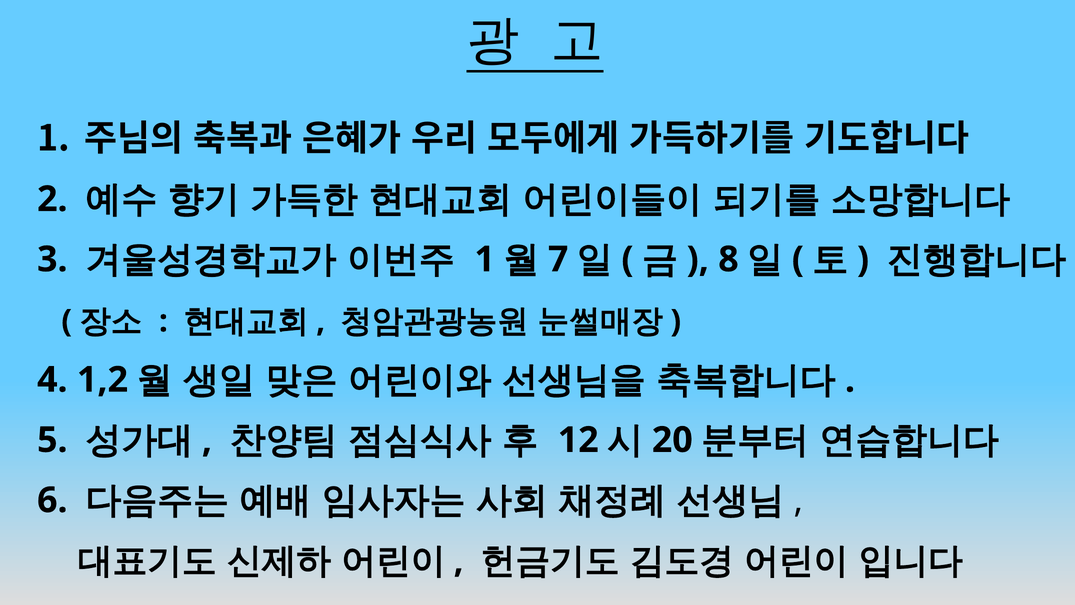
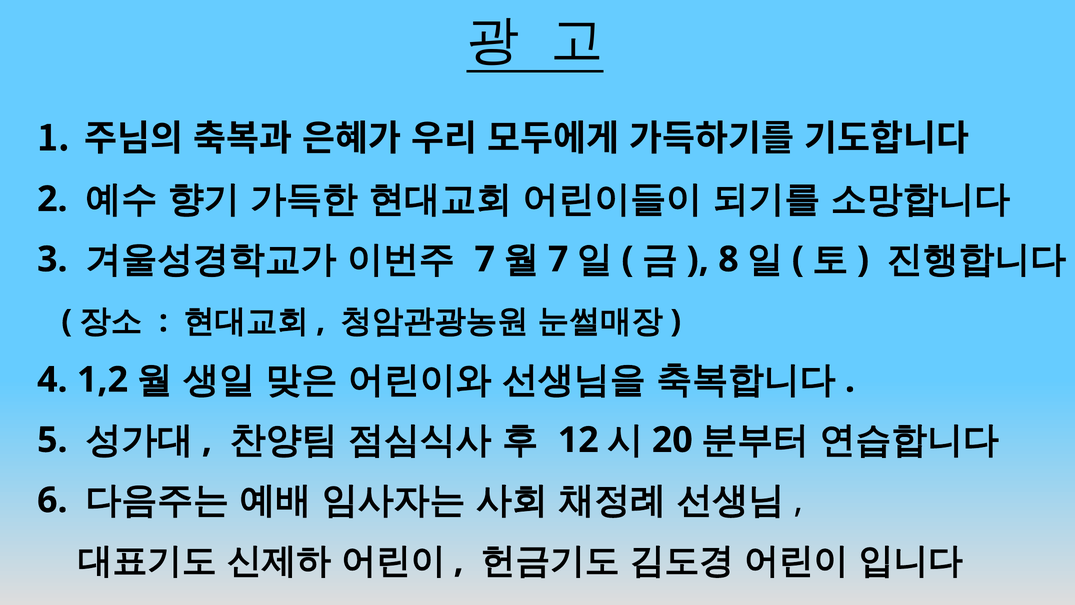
1: 1 -> 7 (485, 259)
